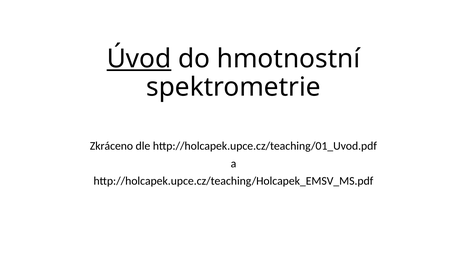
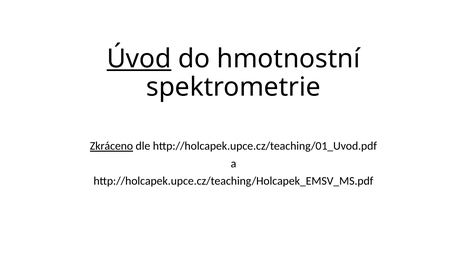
Zkráceno underline: none -> present (111, 146)
